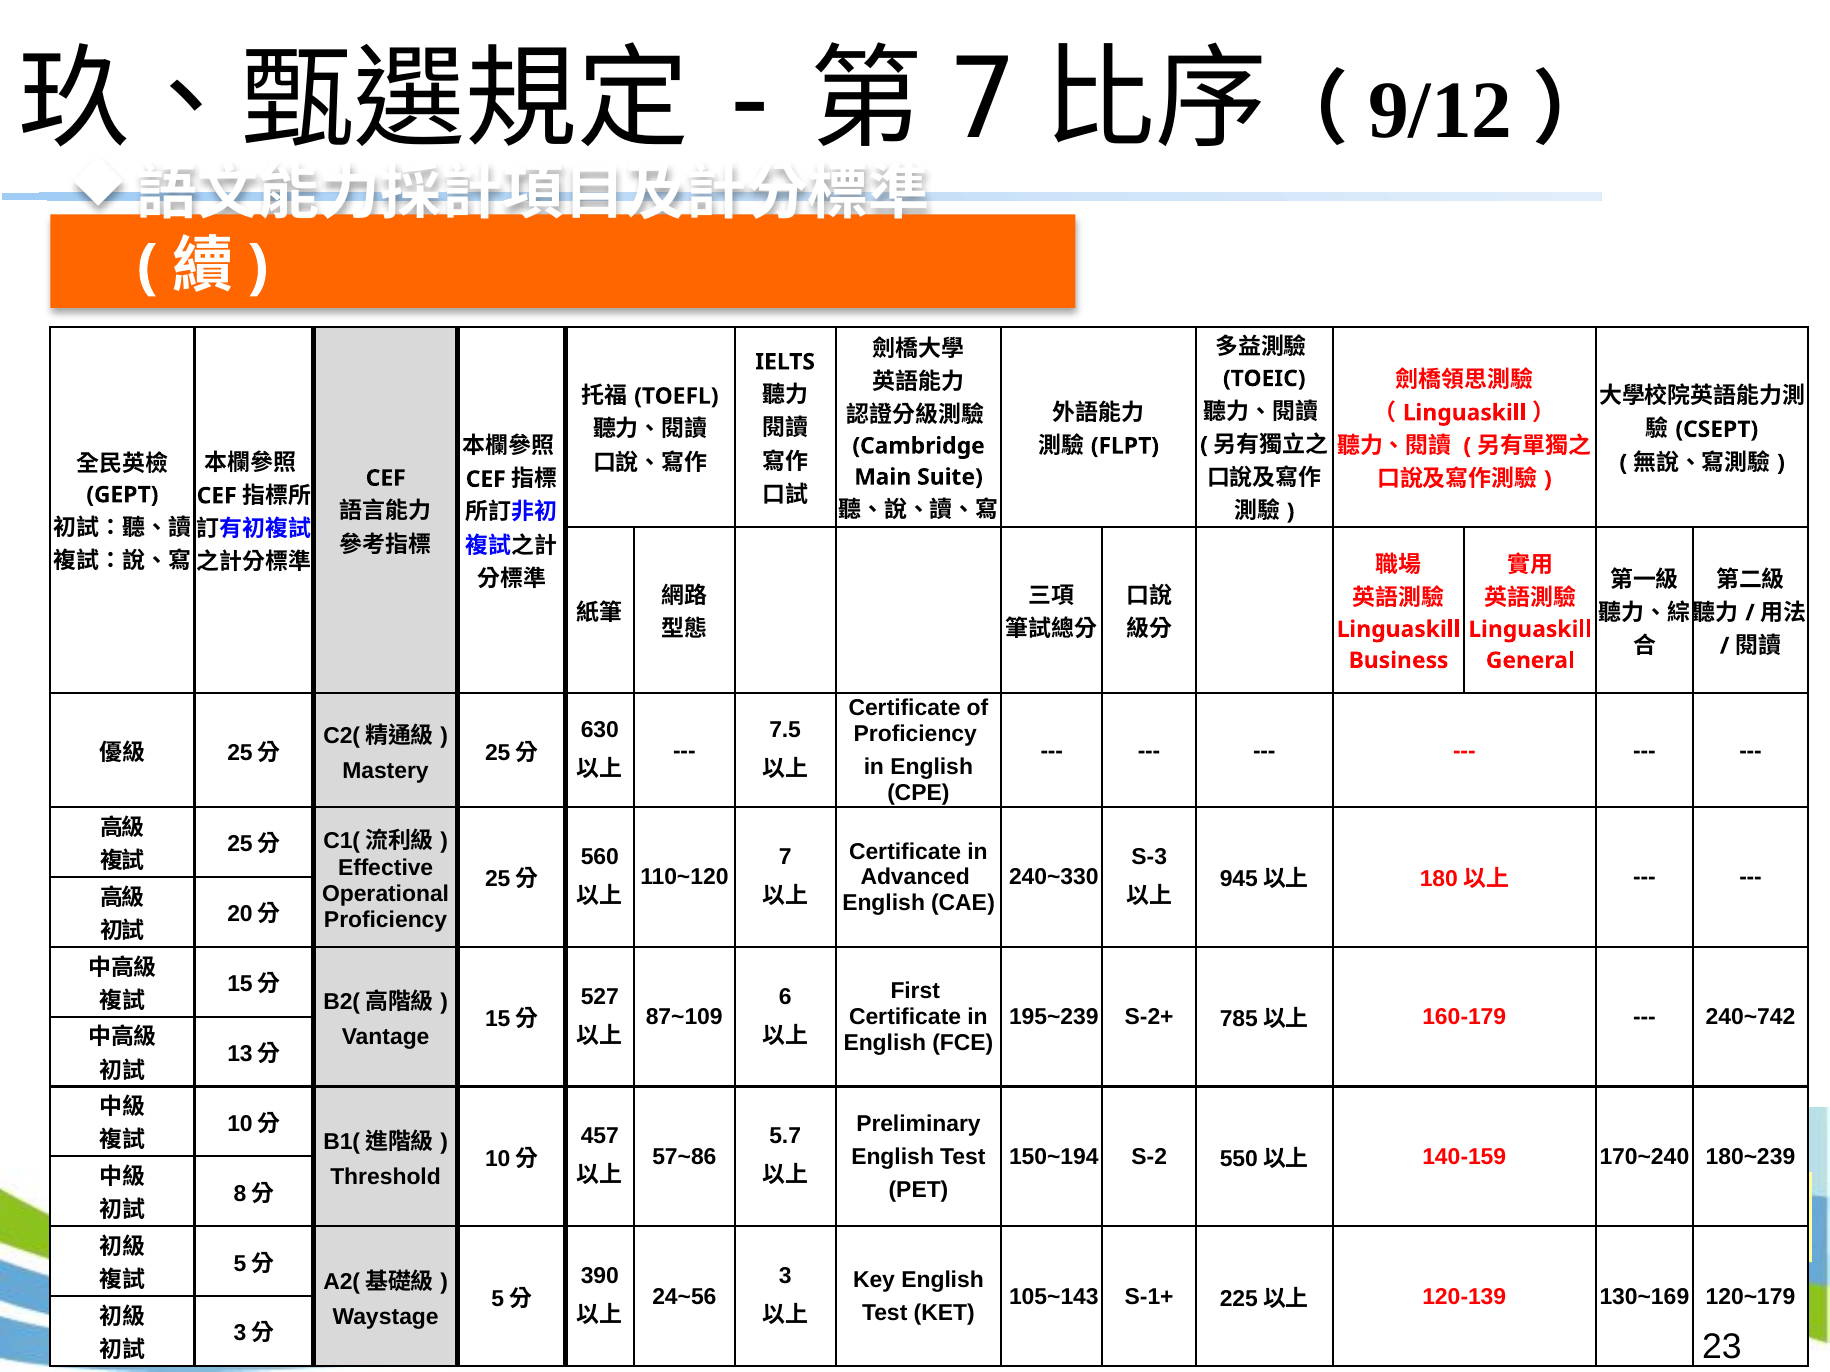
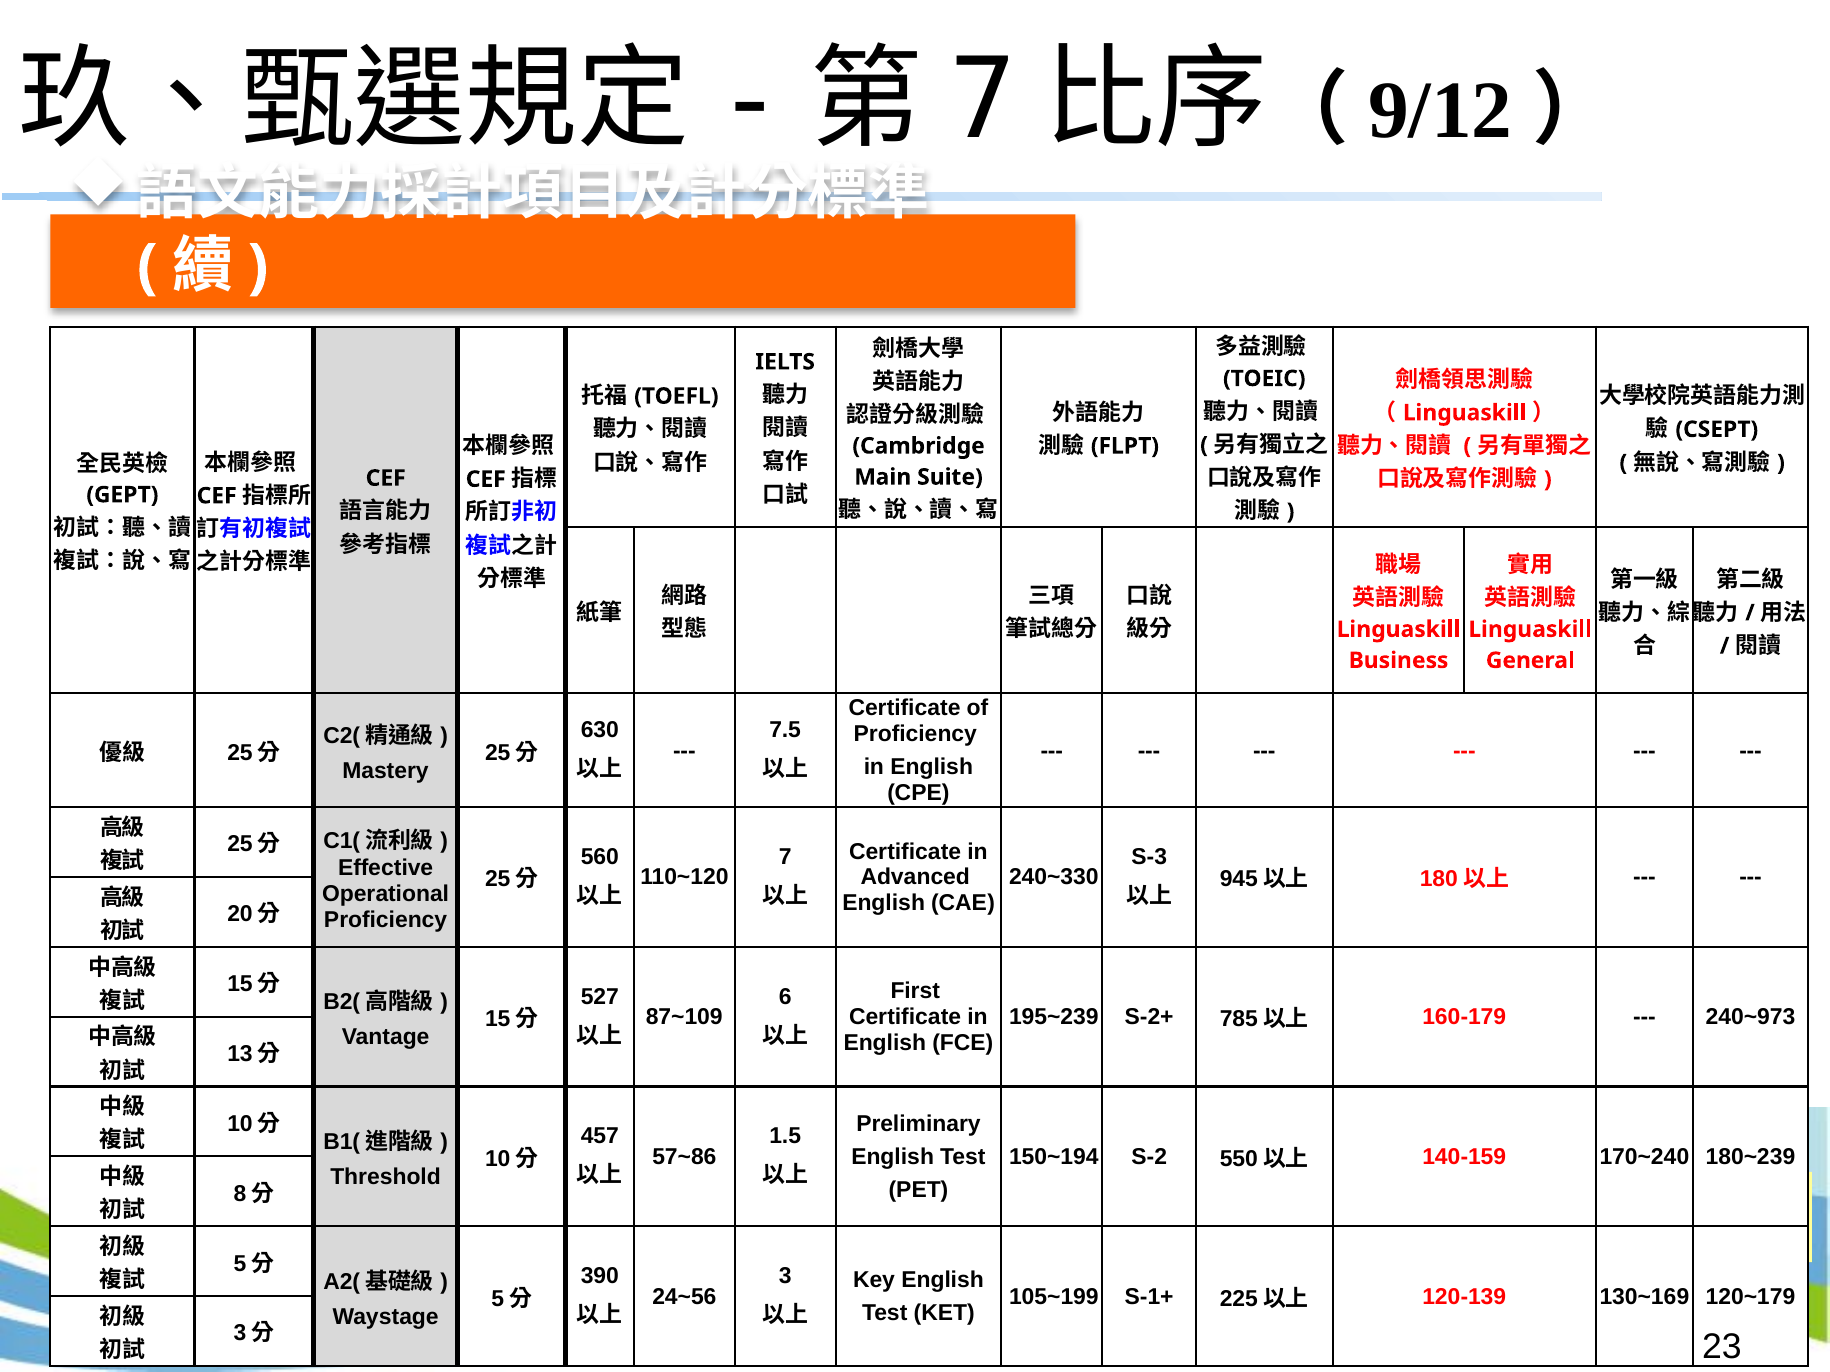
240~742: 240~742 -> 240~973 (1751, 1017)
5.7: 5.7 -> 1.5 (785, 1137)
105~143: 105~143 -> 105~199 (1054, 1297)
